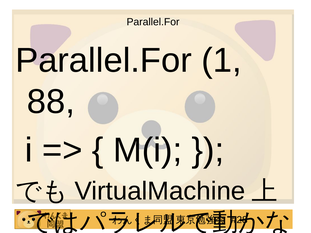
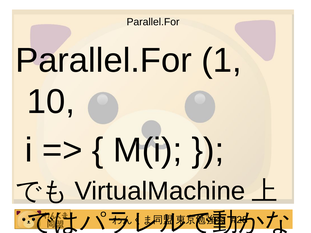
88: 88 -> 10 (51, 102)
